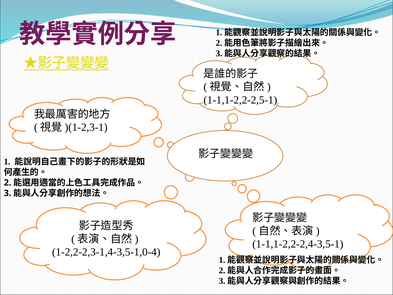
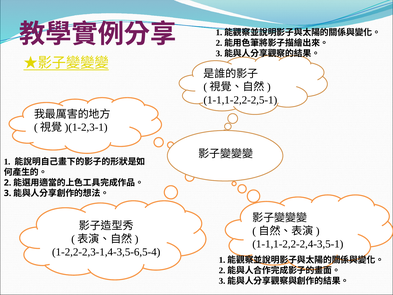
1-2,2-2,3-1,4-3,5-1,0-4: 1-2,2-2,3-1,4-3,5-1,0-4 -> 1-2,2-2,3-1,4-3,5-6,5-4 (106, 252)
